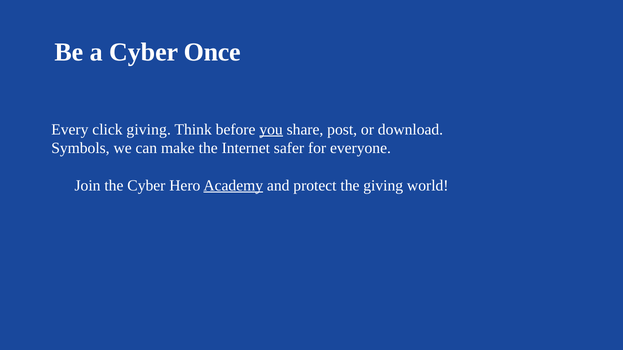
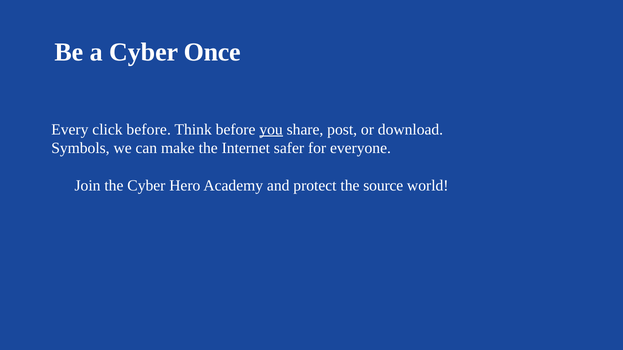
click giving: giving -> before (149, 130)
Academy underline: present -> none (233, 186)
the giving: giving -> source (383, 186)
